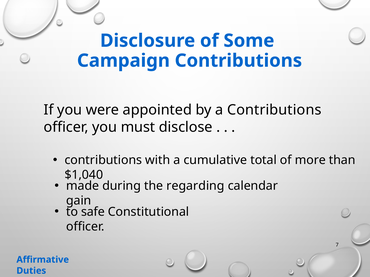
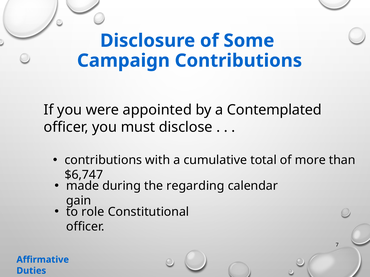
a Contributions: Contributions -> Contemplated (274, 110)
$1,040: $1,040 -> $6,747 (84, 175)
safe: safe -> role (93, 212)
